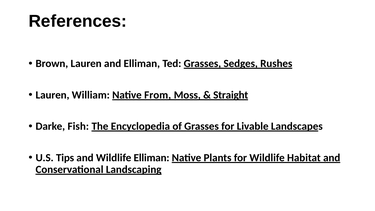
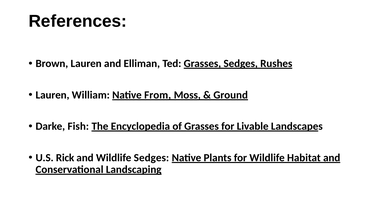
Straight: Straight -> Ground (231, 95)
Tips: Tips -> Rick (65, 158)
Wildlife Elliman: Elliman -> Sedges (151, 158)
